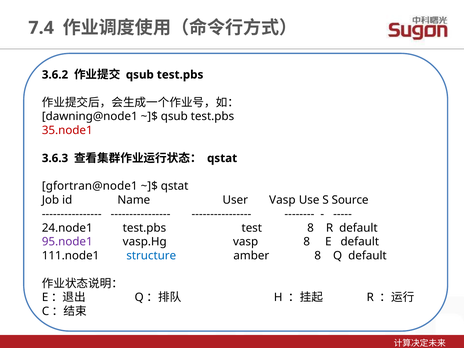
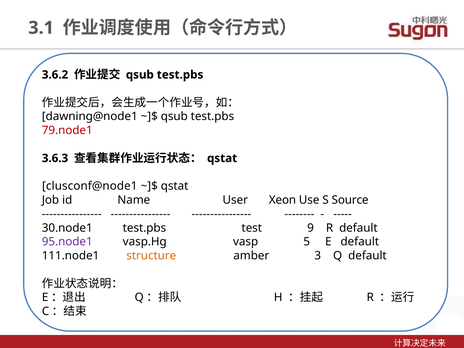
7.4: 7.4 -> 3.1 (41, 28)
35.node1: 35.node1 -> 79.node1 (67, 130)
gfortran@node1: gfortran@node1 -> clusconf@node1 (90, 186)
User Vasp: Vasp -> Xeon (282, 200)
24.node1: 24.node1 -> 30.node1 (67, 228)
test 8: 8 -> 9 (311, 228)
vasp 8: 8 -> 5 (307, 242)
structure colour: blue -> orange (151, 256)
amber 8: 8 -> 3 (318, 256)
